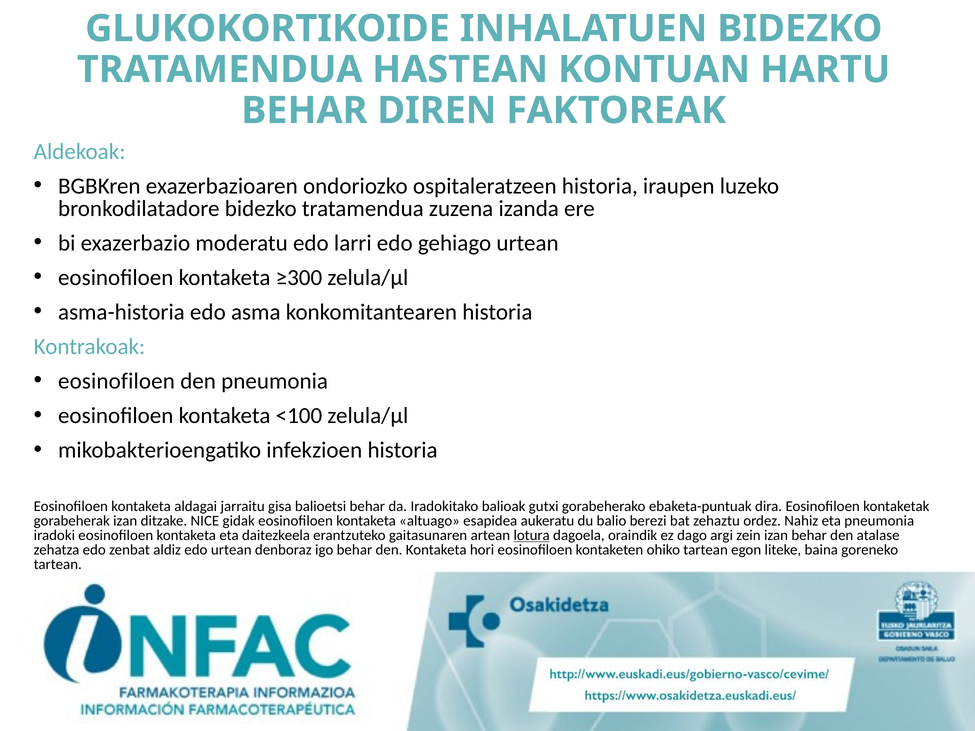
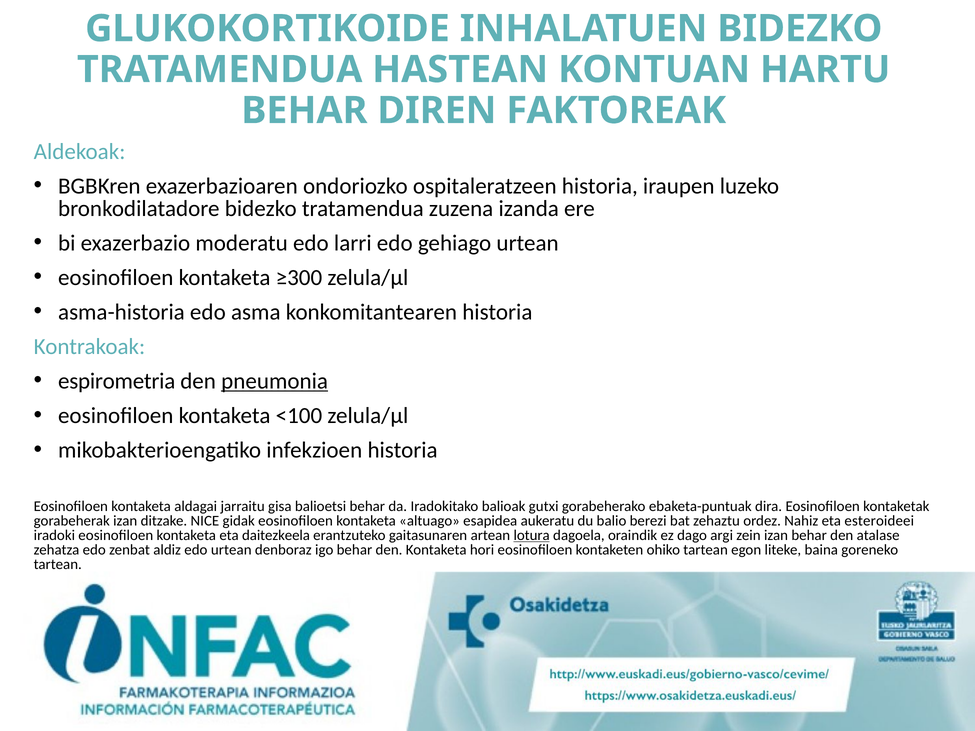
eosinofiloen: eosinofiloen -> espirometria (117, 381)
pneumonia underline: none -> present (275, 381)
eta pneumonia: pneumonia -> esteroideei (879, 521)
